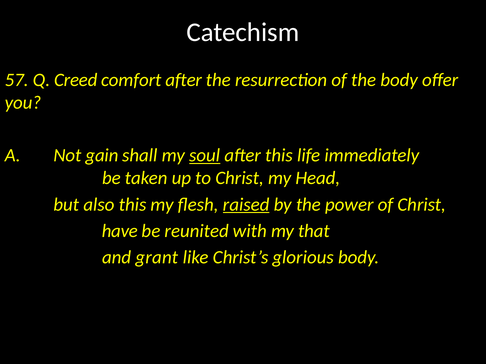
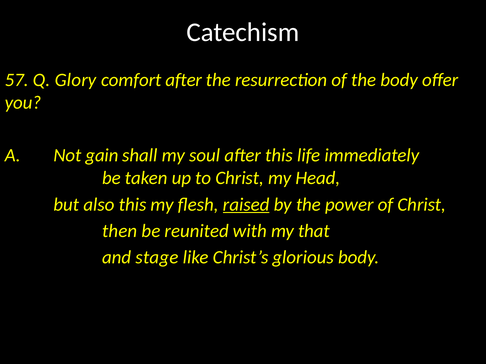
Creed: Creed -> Glory (76, 80)
soul underline: present -> none (205, 156)
have: have -> then (120, 231)
grant: grant -> stage (157, 258)
